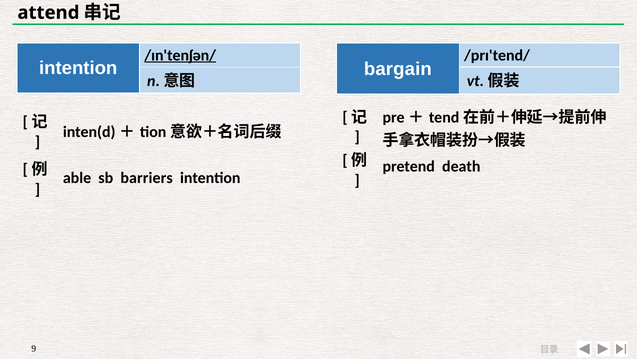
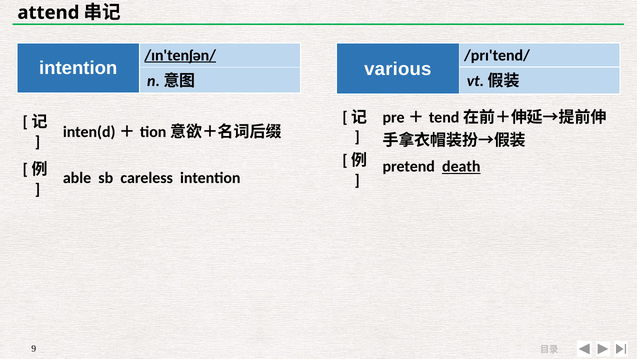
bargain: bargain -> various (398, 69)
death underline: none -> present (461, 166)
barriers: barriers -> careless (147, 177)
